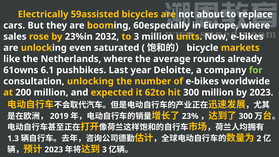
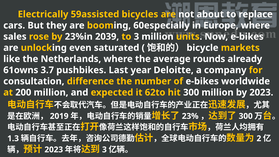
2032: 2032 -> 2039 (107, 37)
6.1: 6.1 -> 3.7 (47, 70)
for colour: light green -> yellow (256, 70)
consultation unlocking: unlocking -> difference (90, 81)
